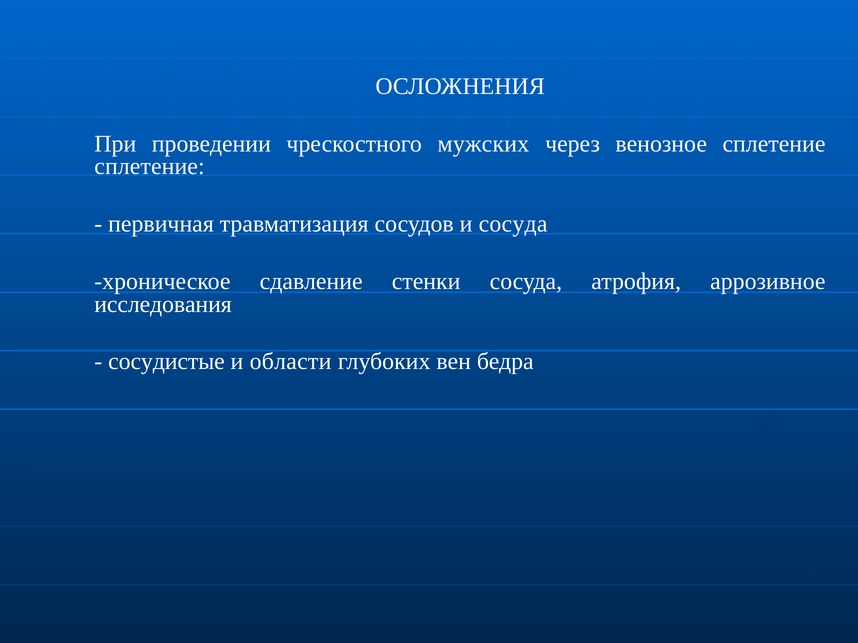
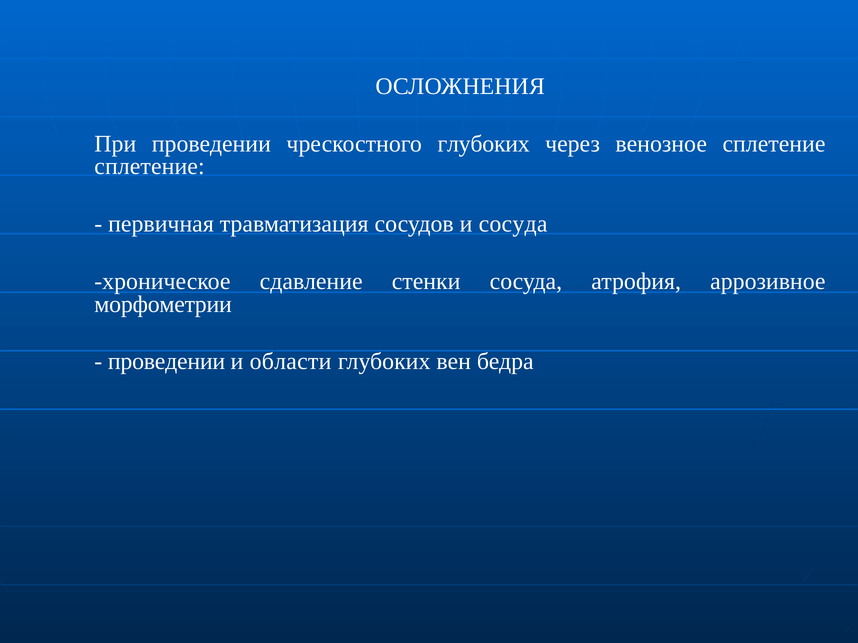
чрескостного мужских: мужских -> глубоких (484, 144)
исследования: исследования -> морфометрии (163, 304)
сосудистые: сосудистые -> проведении (167, 362)
